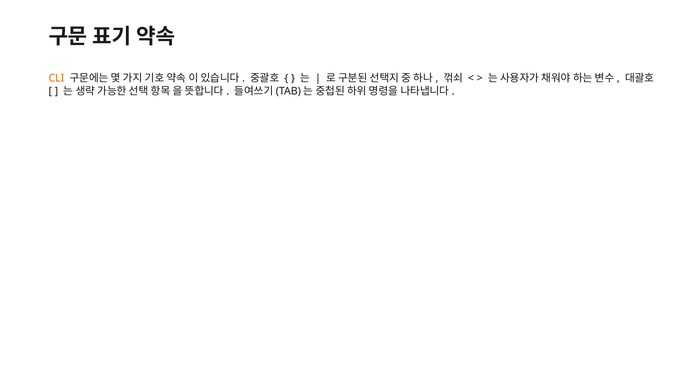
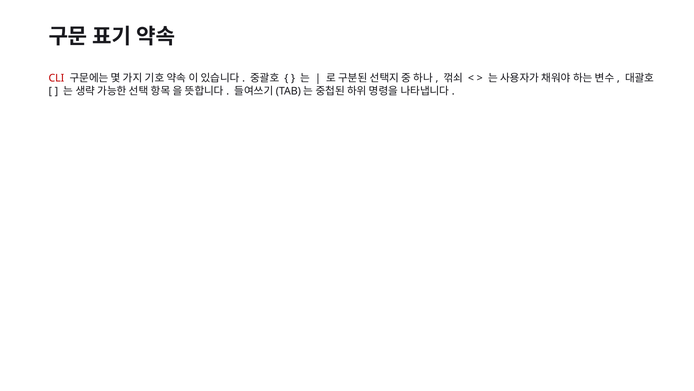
CLI colour: orange -> red (56, 78)
